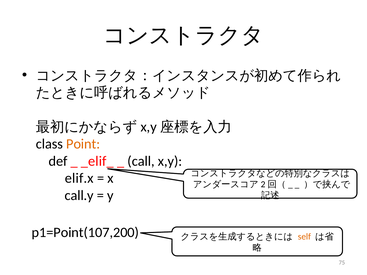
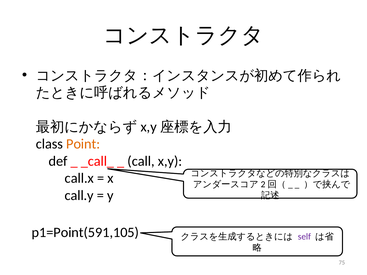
_elif_: _elif_ -> _call_ (97, 161)
elif.x: elif.x -> call.x (79, 178)
p1=Point(107,200: p1=Point(107,200 -> p1=Point(591,105 (85, 233)
self colour: orange -> purple (304, 237)
